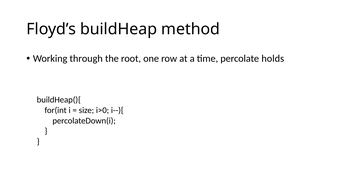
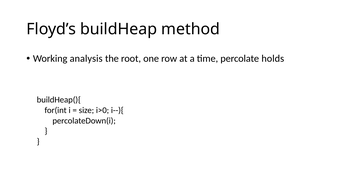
through: through -> analysis (86, 59)
